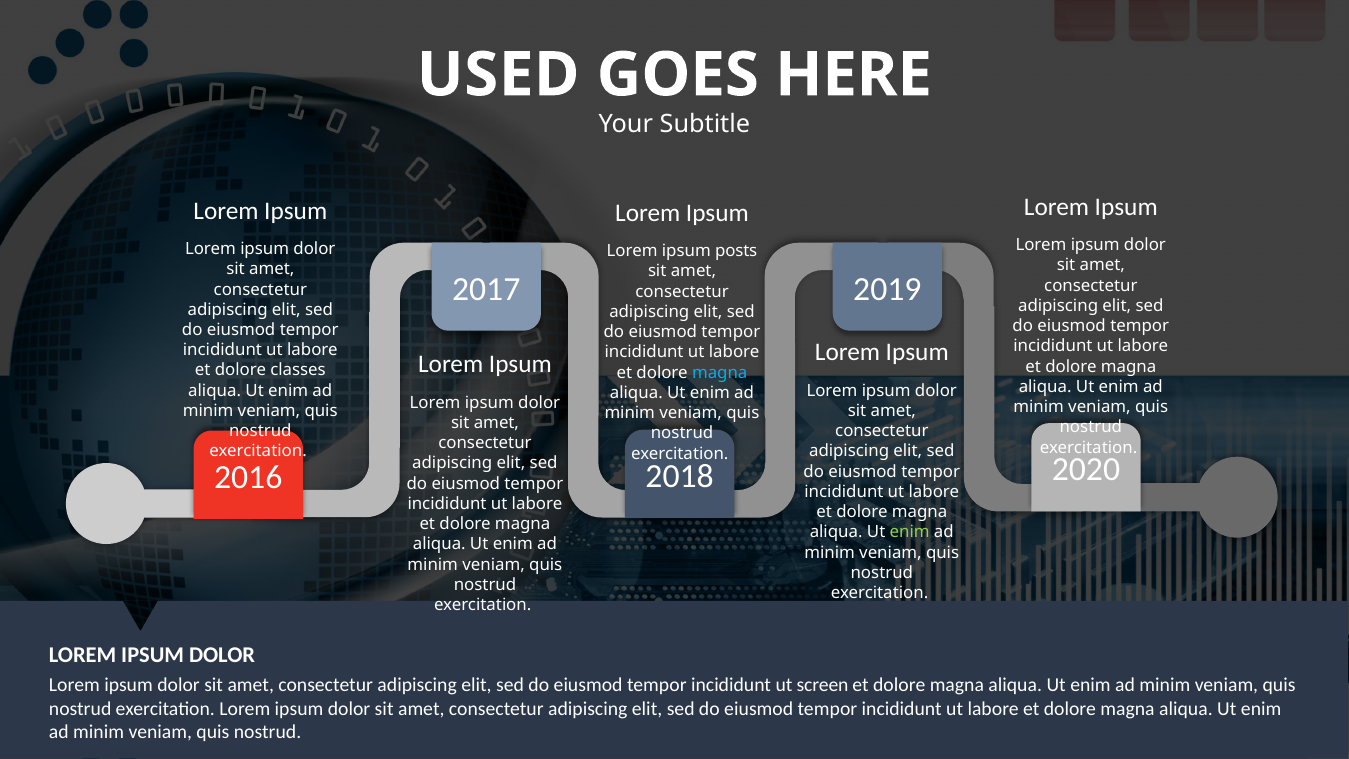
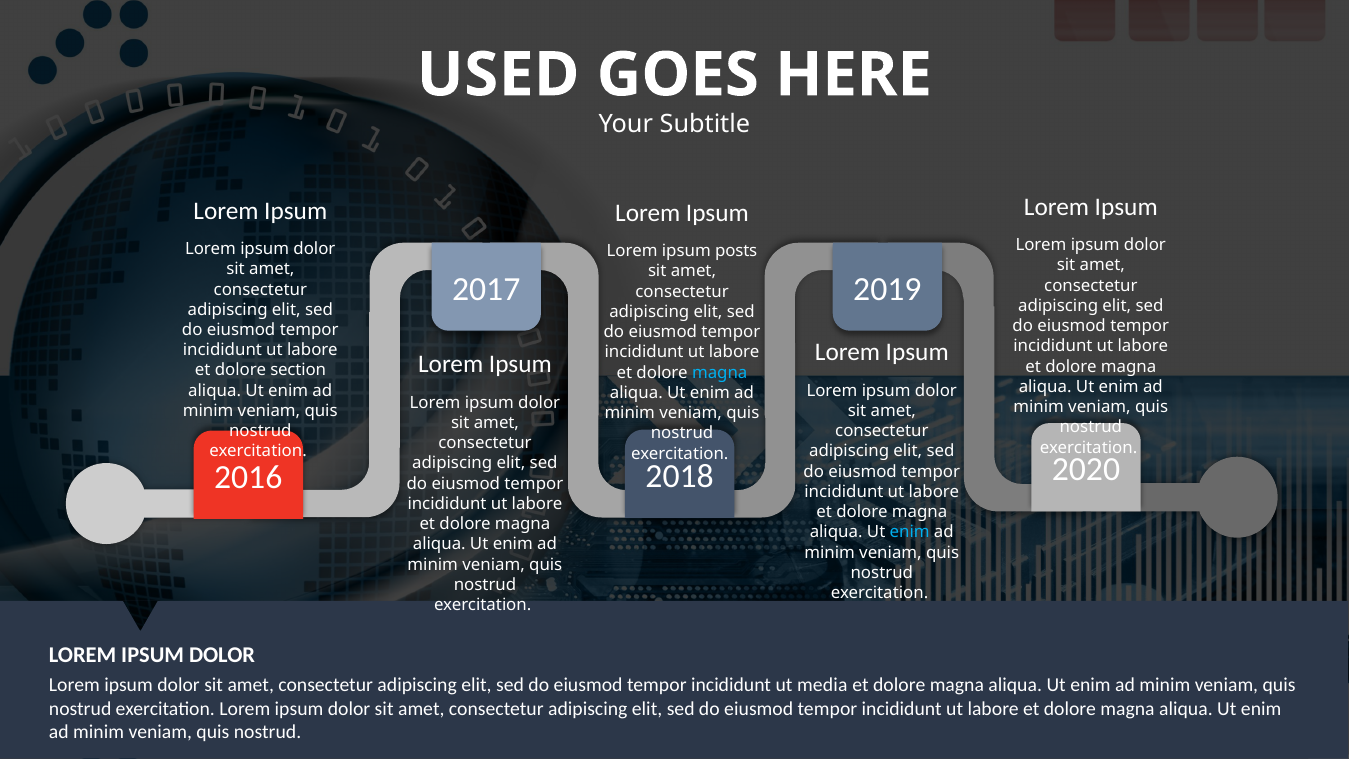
classes: classes -> section (298, 370)
enim colour: light green -> light blue (910, 532)
screen: screen -> media (822, 685)
